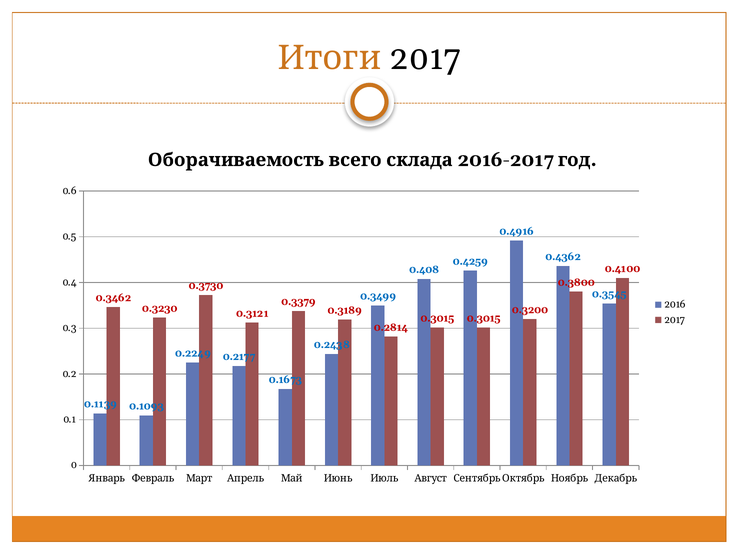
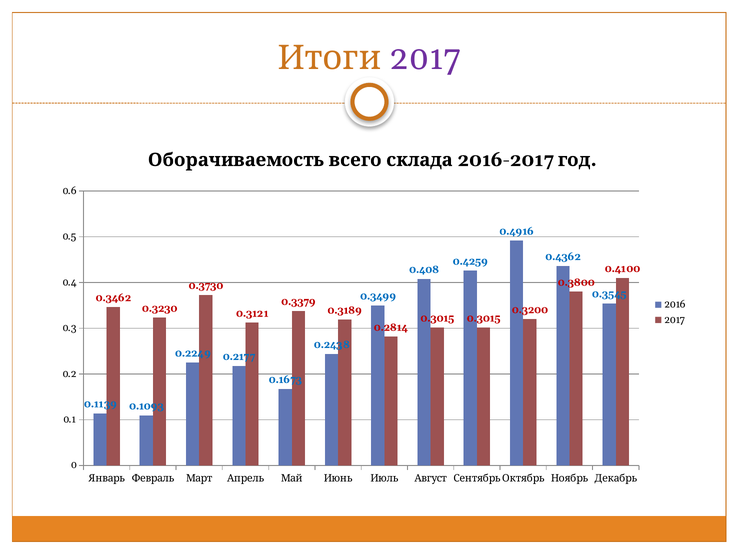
2017 colour: black -> purple (425, 58)
